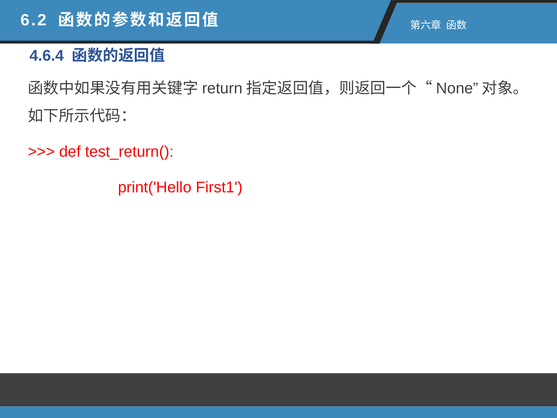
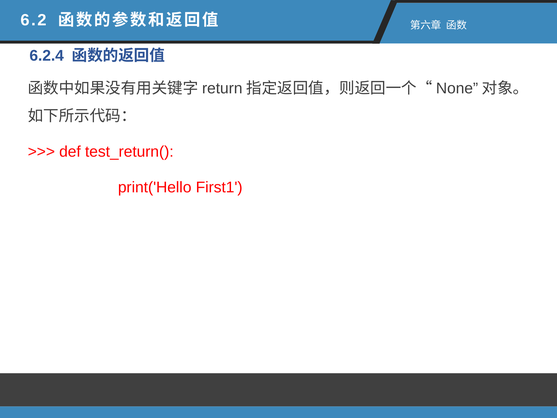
4.6.4: 4.6.4 -> 6.2.4 (47, 56)
